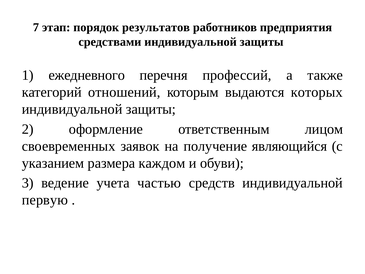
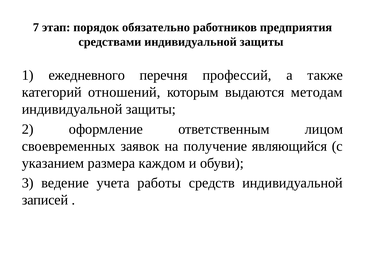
результатов: результатов -> обязательно (156, 27)
которых: которых -> методам (317, 92)
частью: частью -> работы (159, 183)
первую: первую -> записей (45, 200)
